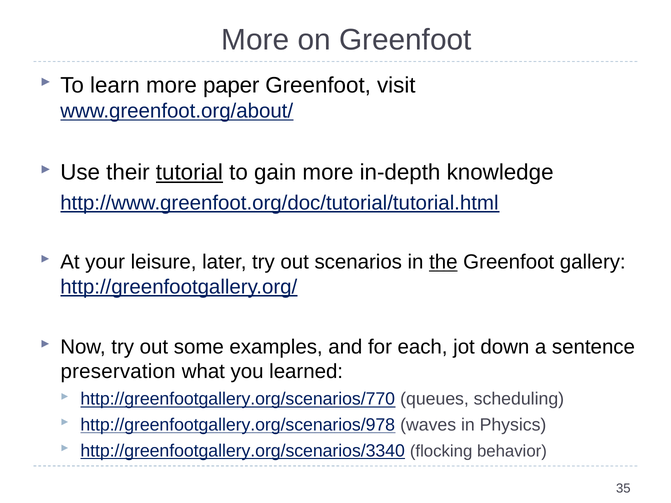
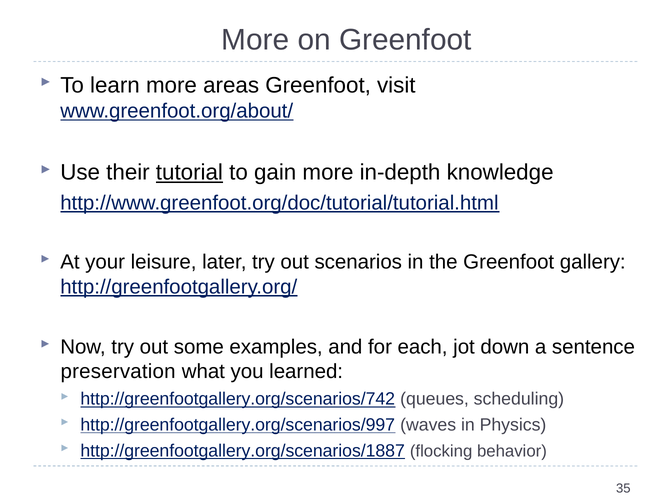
paper: paper -> areas (231, 85)
the underline: present -> none (443, 262)
http://greenfootgallery.org/scenarios/770: http://greenfootgallery.org/scenarios/770 -> http://greenfootgallery.org/scenarios/742 (238, 399)
http://greenfootgallery.org/scenarios/978: http://greenfootgallery.org/scenarios/978 -> http://greenfootgallery.org/scenarios/997 (238, 425)
http://greenfootgallery.org/scenarios/3340: http://greenfootgallery.org/scenarios/3340 -> http://greenfootgallery.org/scenarios/1887 (243, 451)
